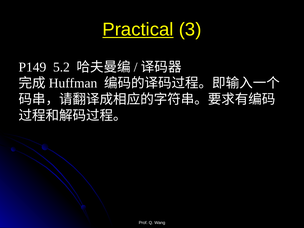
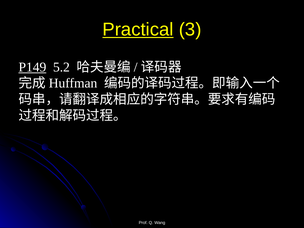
P149 underline: none -> present (32, 67)
